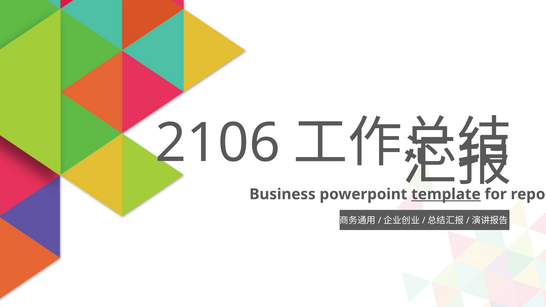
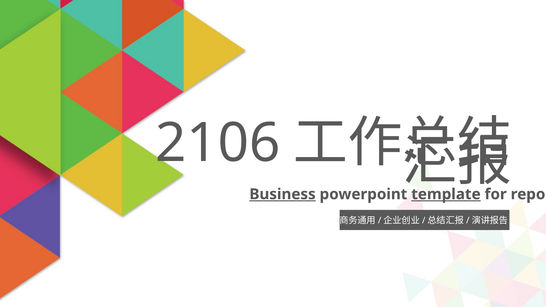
Business underline: none -> present (283, 194)
